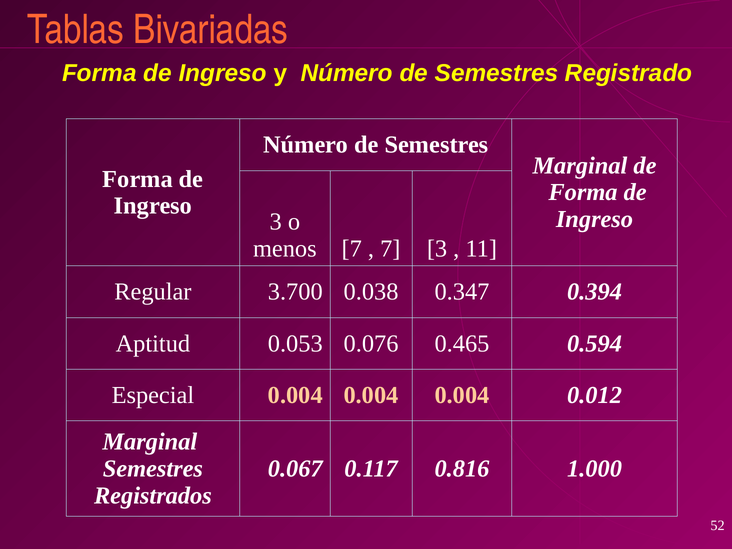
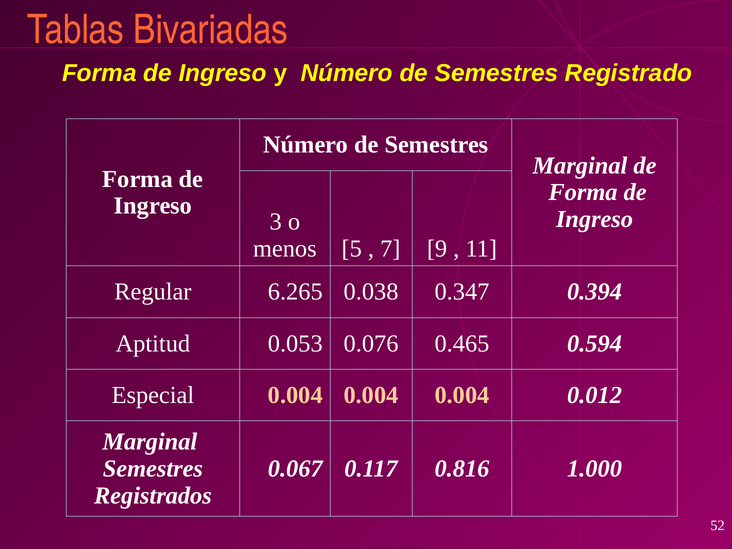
menos 7: 7 -> 5 (352, 249)
7 3: 3 -> 9 (437, 249)
3.700: 3.700 -> 6.265 (295, 292)
